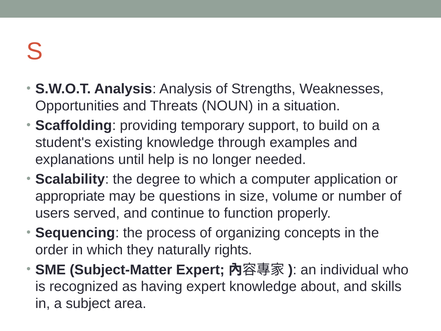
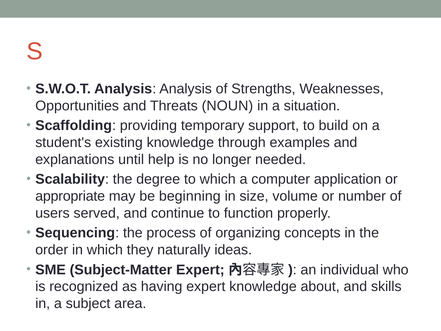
questions: questions -> beginning (190, 196)
rights: rights -> ideas (233, 250)
